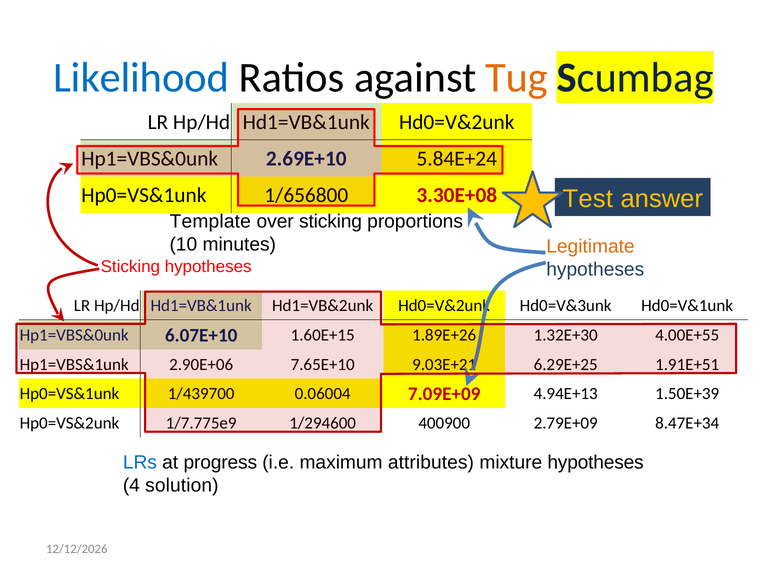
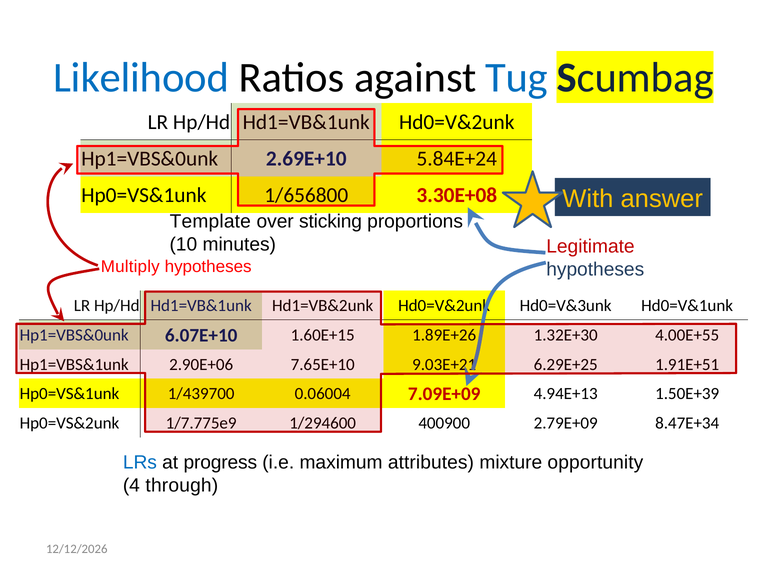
Tug colour: orange -> blue (517, 78)
Test: Test -> With (588, 199)
Legitimate colour: orange -> red (590, 247)
Sticking: Sticking -> Multiply (130, 267)
mixture hypotheses: hypotheses -> opportunity (595, 463)
solution: solution -> through (182, 486)
